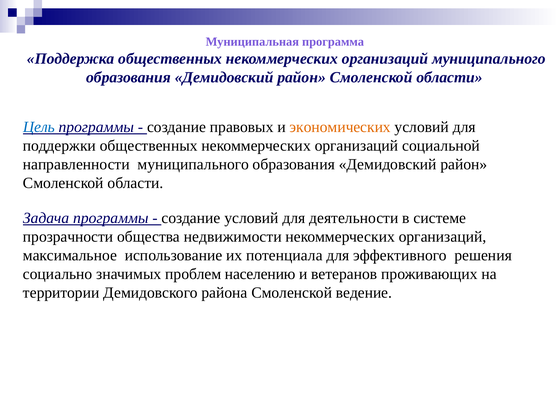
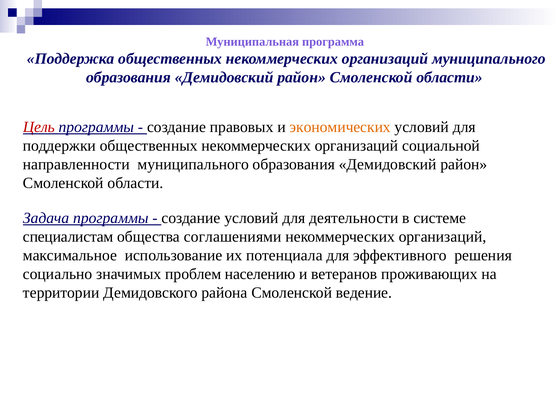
Цель colour: blue -> red (39, 127)
прозрачности: прозрачности -> специалистам (68, 237)
недвижимости: недвижимости -> соглашениями (233, 237)
